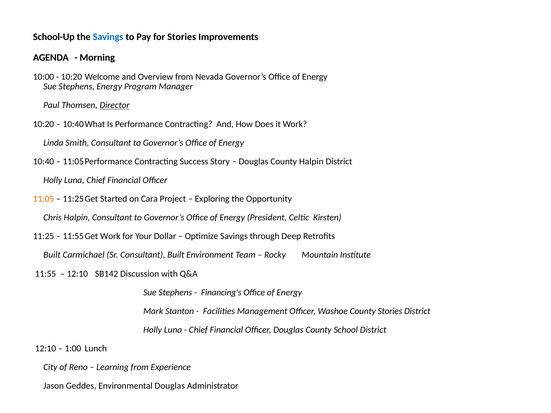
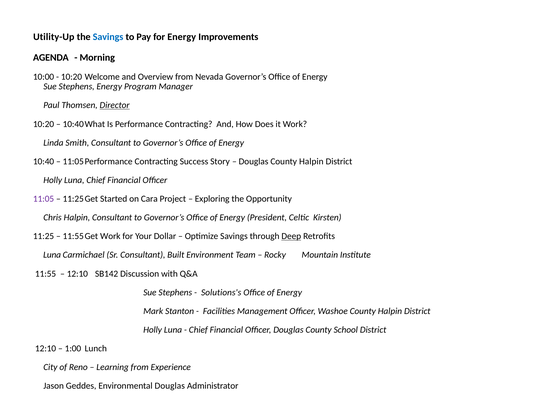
School-Up: School-Up -> Utility-Up (54, 37)
for Stories: Stories -> Energy (182, 37)
11:05 colour: orange -> purple (44, 199)
Deep underline: none -> present (291, 236)
Built: Built -> Luna (52, 255)
Financing's: Financing's -> Solutions's (221, 293)
Washoe County Stories: Stories -> Halpin (390, 311)
